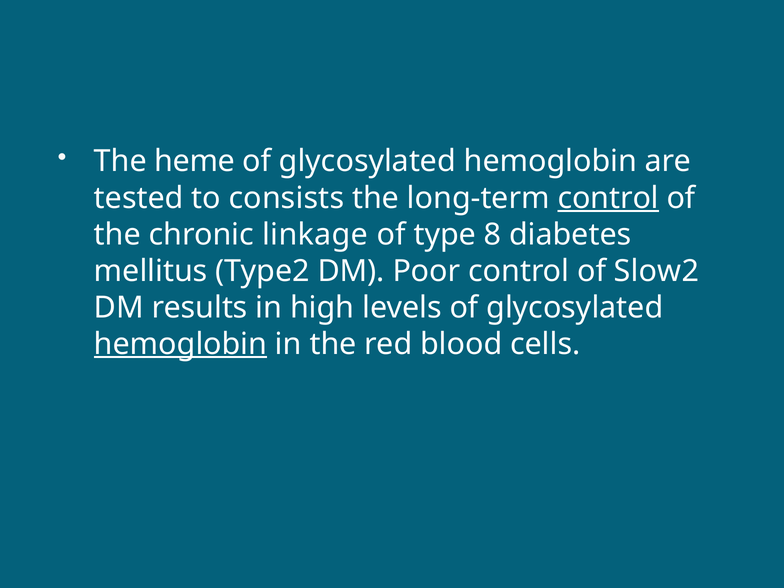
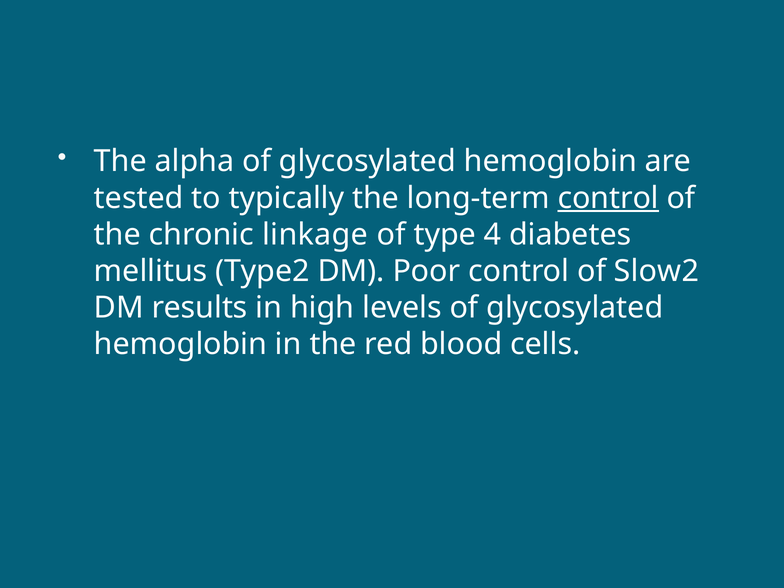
heme: heme -> alpha (195, 161)
consists: consists -> typically (286, 198)
8: 8 -> 4 (493, 234)
hemoglobin underline: present -> none (181, 344)
